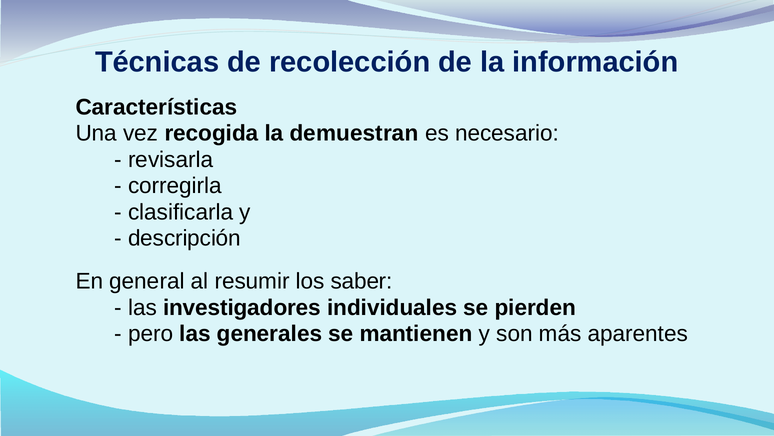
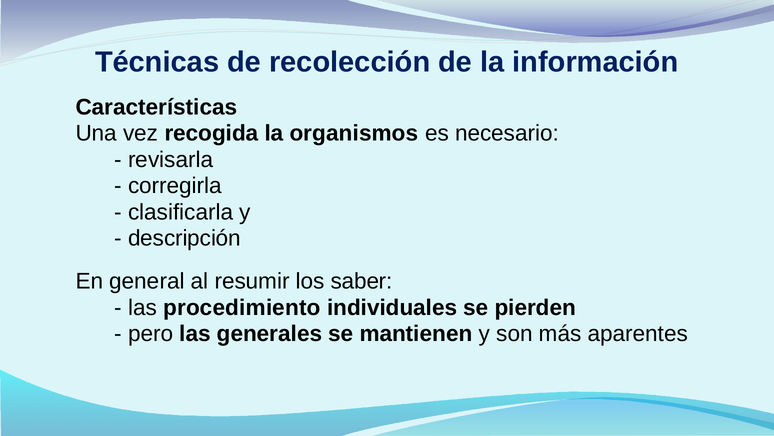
demuestran: demuestran -> organismos (354, 133)
investigadores: investigadores -> procedimiento (242, 307)
